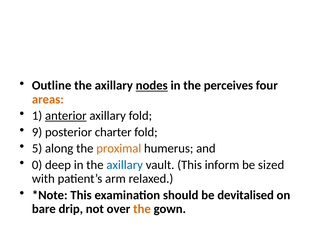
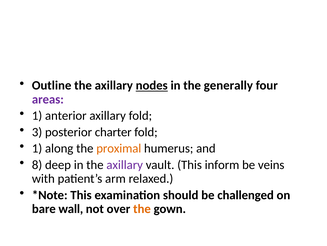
perceives: perceives -> generally (228, 85)
areas colour: orange -> purple (48, 99)
anterior underline: present -> none (66, 115)
9: 9 -> 3 (37, 132)
5: 5 -> 1 (37, 148)
0: 0 -> 8 (37, 164)
axillary colour: blue -> purple (125, 164)
sized: sized -> veins (271, 164)
devitalised: devitalised -> challenged (246, 194)
drip: drip -> wall (71, 208)
